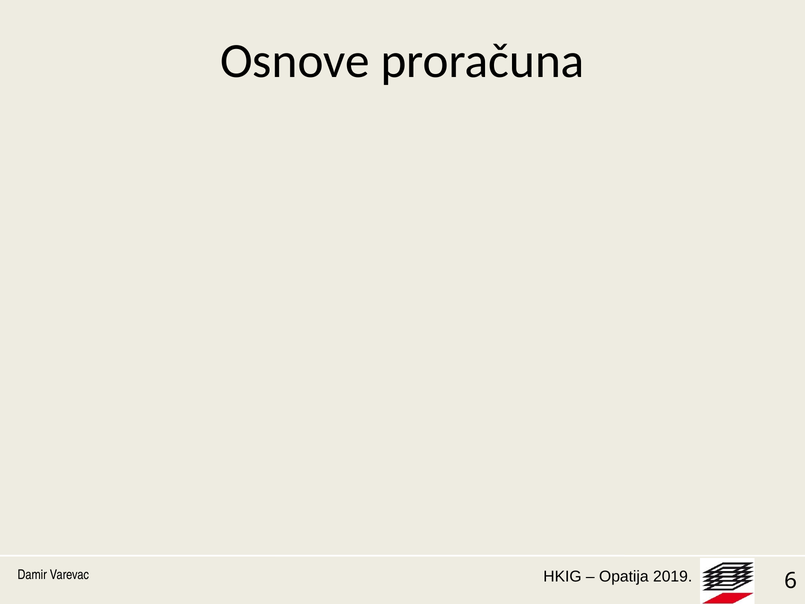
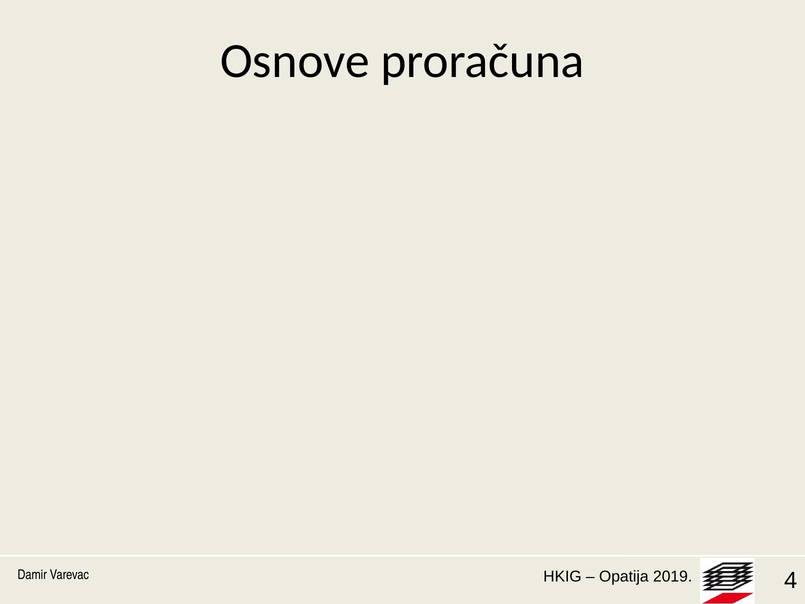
6: 6 -> 4 (791, 581)
